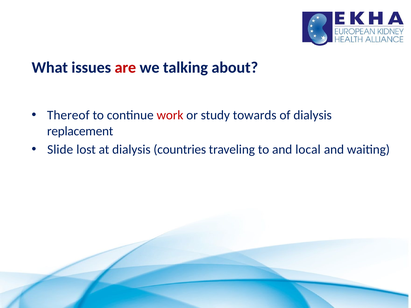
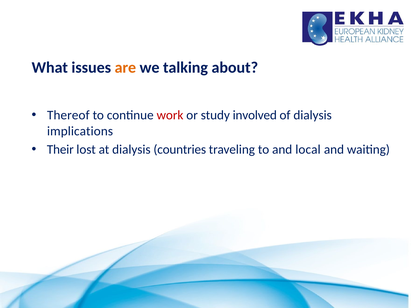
are colour: red -> orange (125, 68)
towards: towards -> involved (255, 115)
replacement: replacement -> implications (80, 131)
Slide: Slide -> Their (60, 150)
